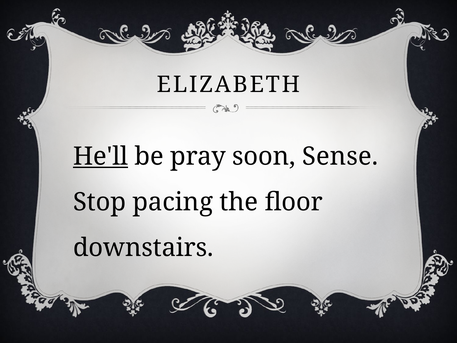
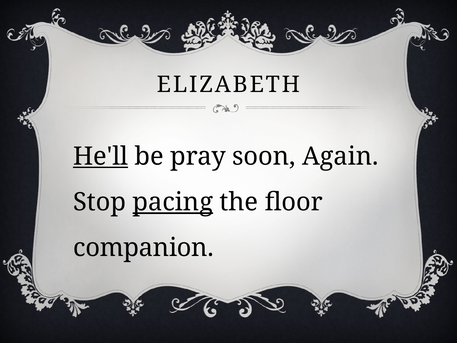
Sense: Sense -> Again (340, 156)
pacing underline: none -> present (173, 202)
downstairs: downstairs -> companion (143, 248)
